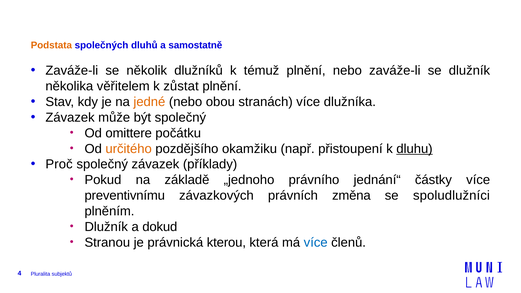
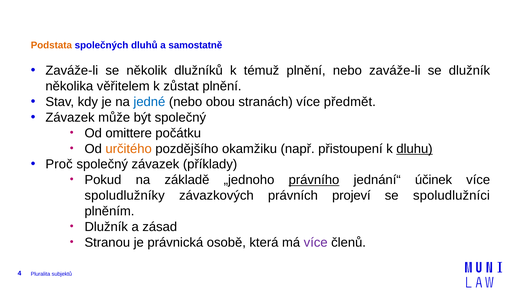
jedné colour: orange -> blue (149, 102)
dlužníka: dlužníka -> předmět (350, 102)
právního underline: none -> present (314, 180)
částky: částky -> účinek (434, 180)
preventivnímu: preventivnímu -> spoludlužníky (125, 196)
změna: změna -> projeví (351, 196)
dokud: dokud -> zásad (160, 227)
kterou: kterou -> osobě (226, 243)
více colour: blue -> purple (316, 243)
